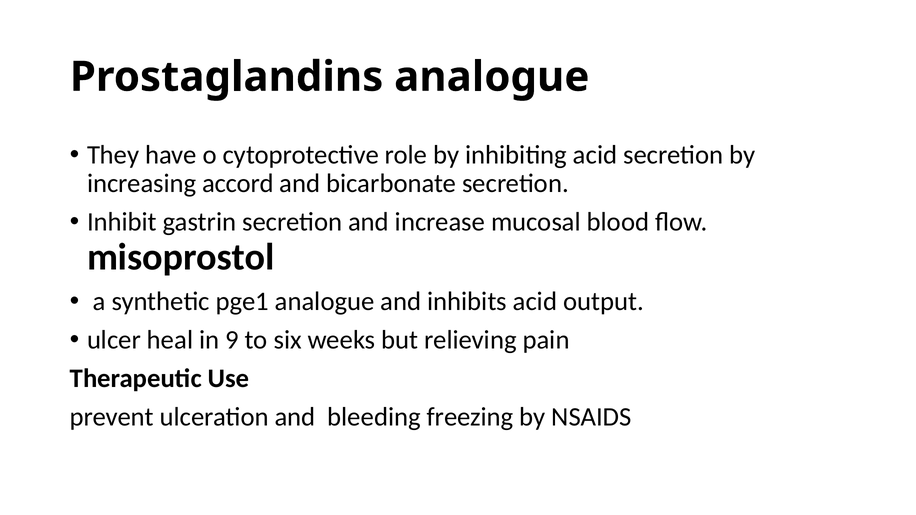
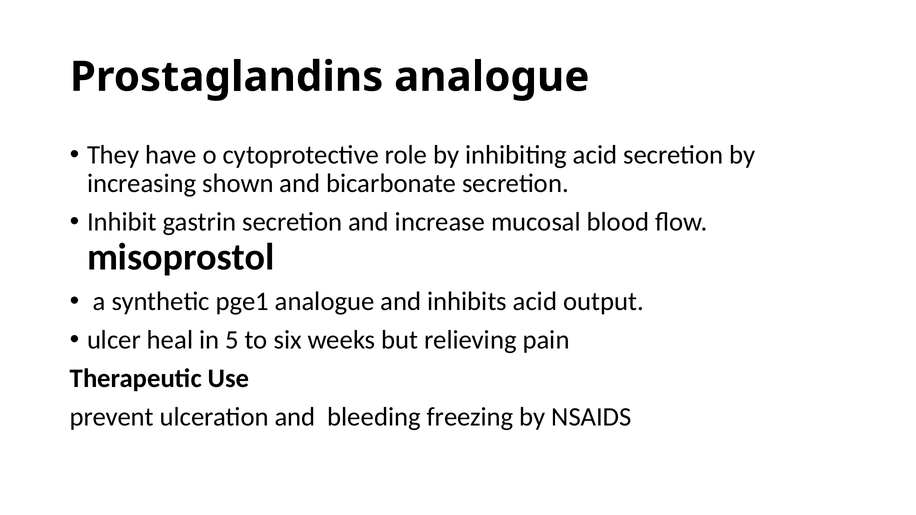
accord: accord -> shown (238, 184)
9: 9 -> 5 (232, 340)
